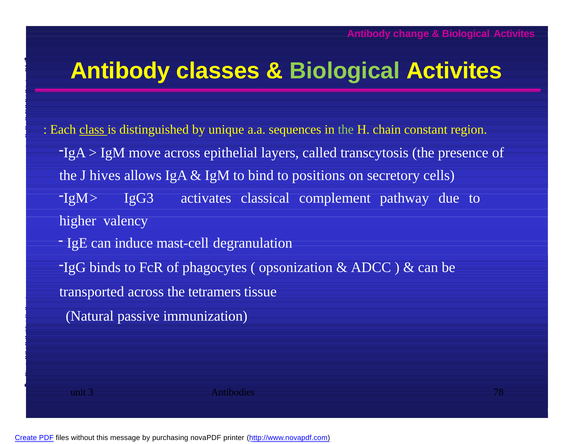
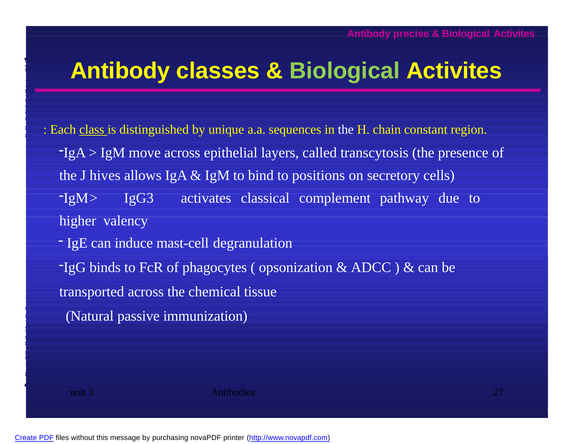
change: change -> precise (411, 34)
the colour: light green -> white (346, 129)
tetramers: tetramers -> chemical (215, 291)
78: 78 -> 27 (499, 392)
